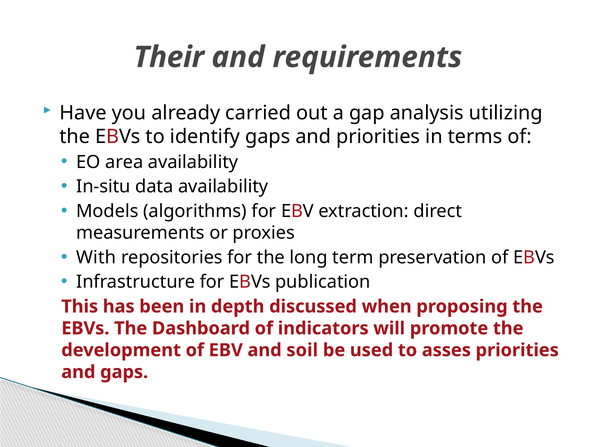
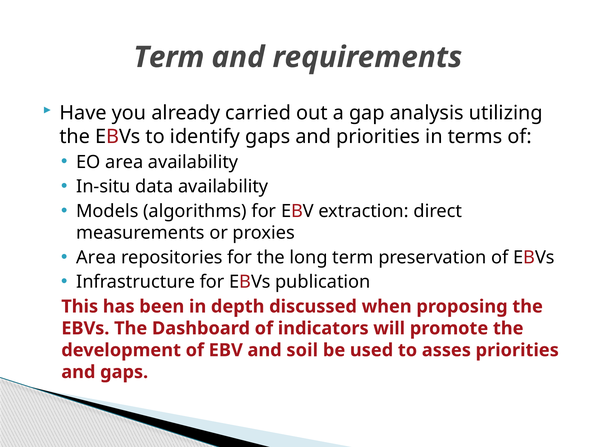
Their: Their -> Term (169, 57)
With: With -> Area (96, 257)
